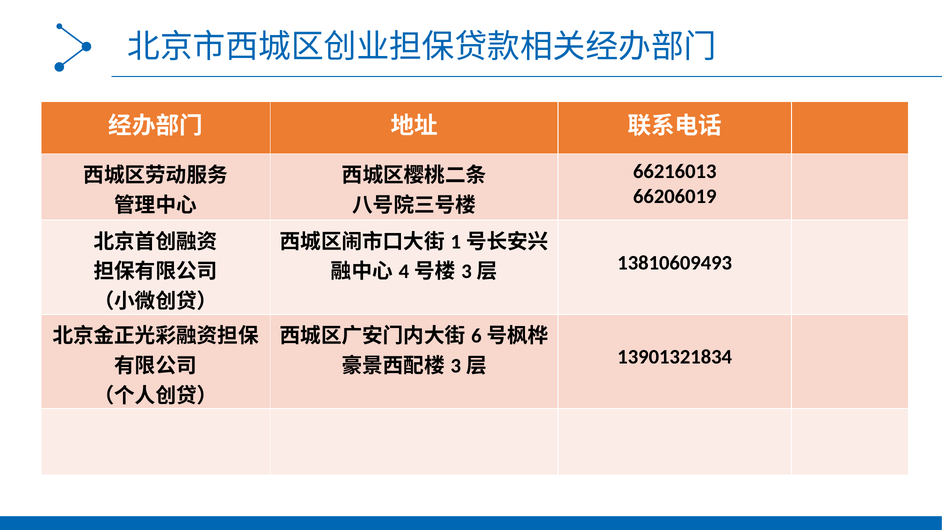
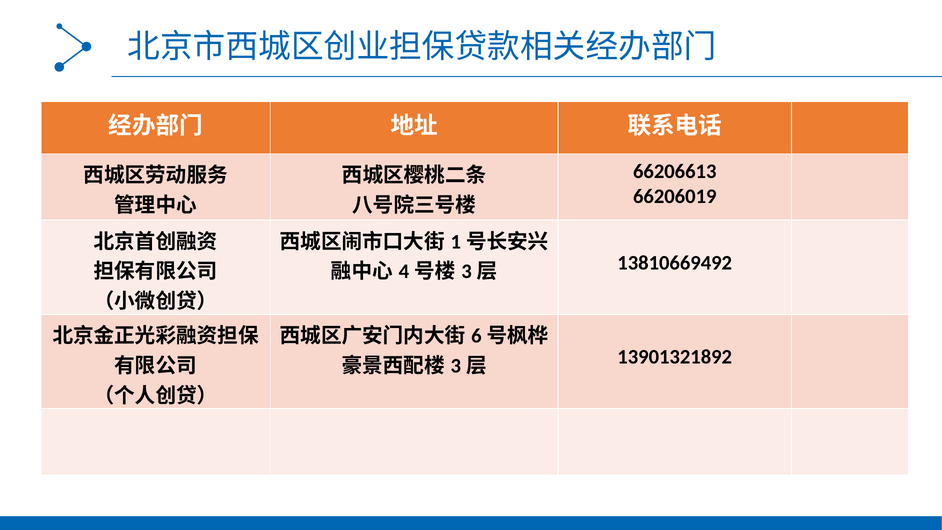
66216013: 66216013 -> 66206613 (675, 171)
13810609493: 13810609493 -> 13810669492 (675, 263)
13901321834: 13901321834 -> 13901321892 (675, 357)
